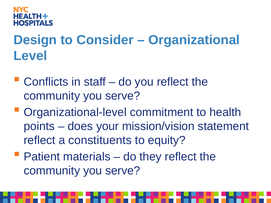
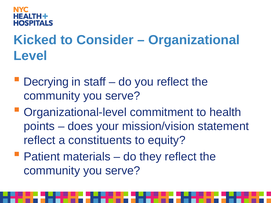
Design: Design -> Kicked (35, 40)
Conflicts: Conflicts -> Decrying (46, 82)
